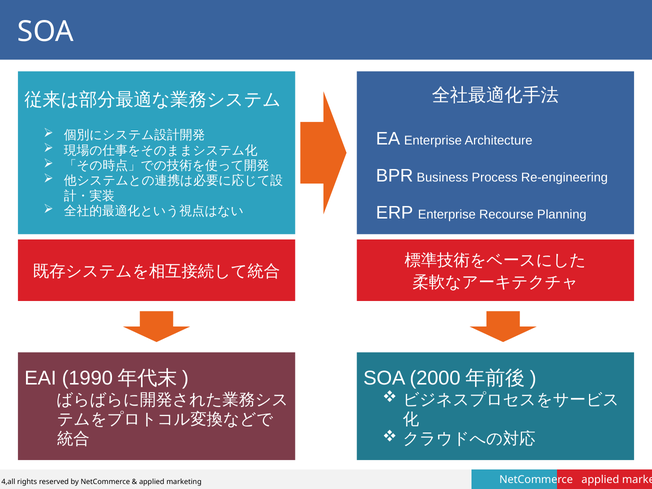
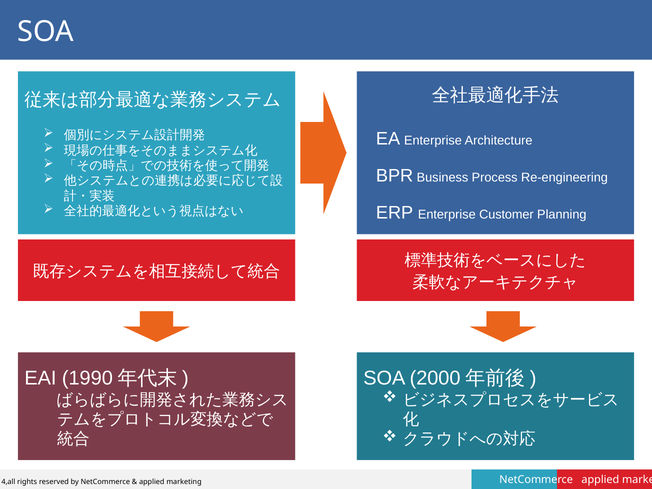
Recourse: Recourse -> Customer (506, 215)
